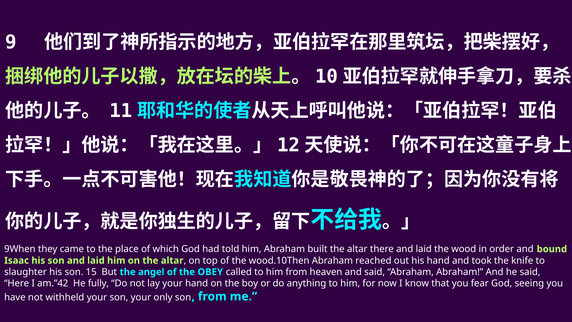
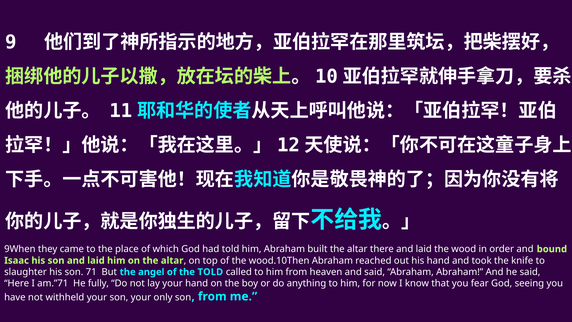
15: 15 -> 71 (91, 272)
the OBEY: OBEY -> TOLD (210, 272)
am.”42: am.”42 -> am.”71 (53, 283)
